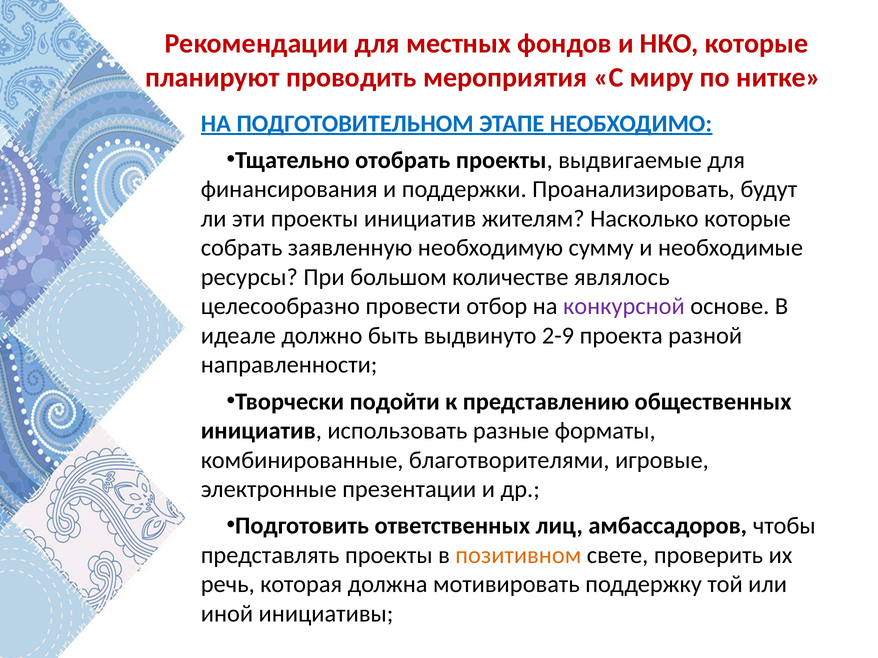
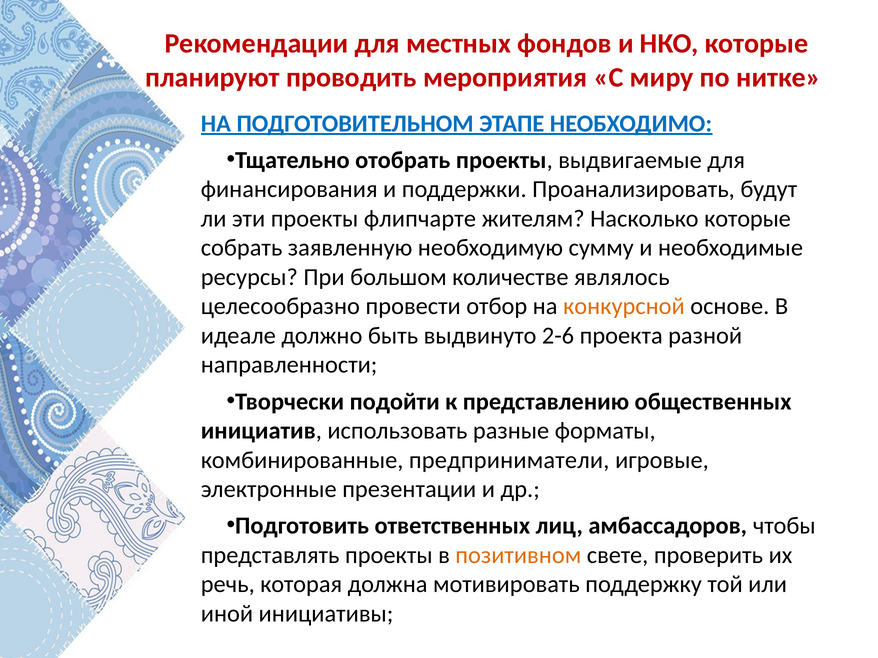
проекты инициатив: инициатив -> флипчарте (420, 219)
конкурсной colour: purple -> orange (624, 307)
2-9: 2-9 -> 2-6 (558, 336)
благотворителями: благотворителями -> предприниматели (509, 460)
